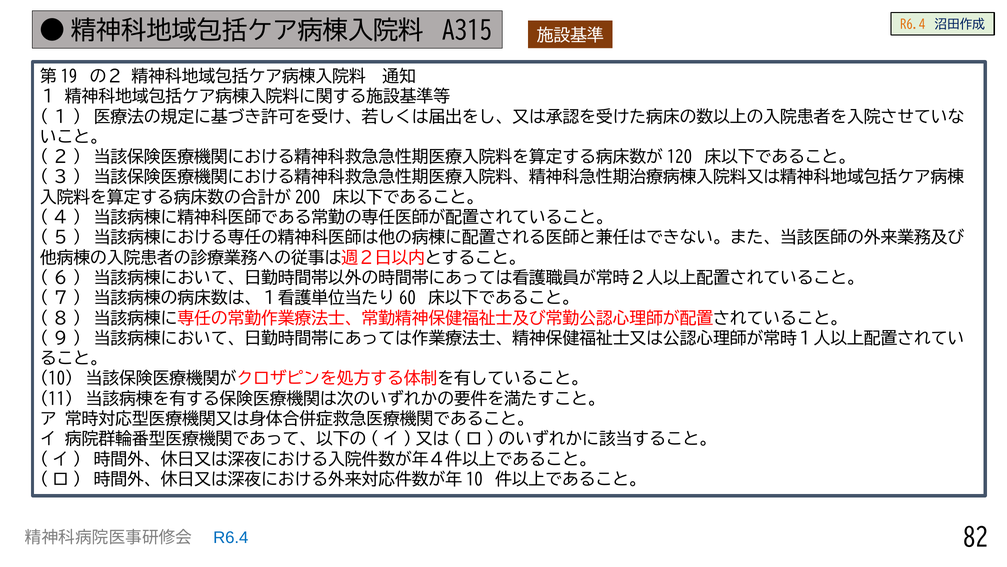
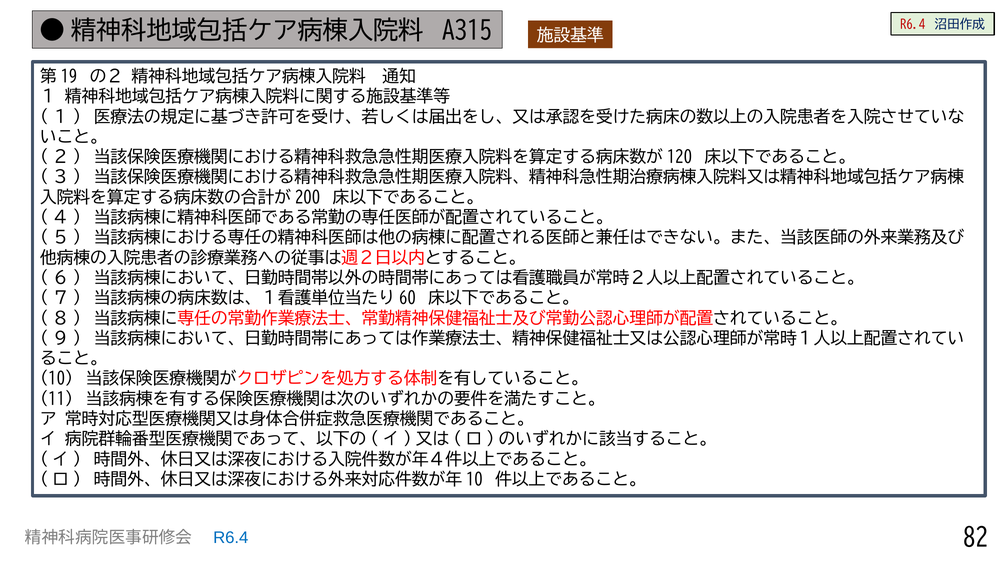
R6.4 colour: orange -> red (913, 25)
